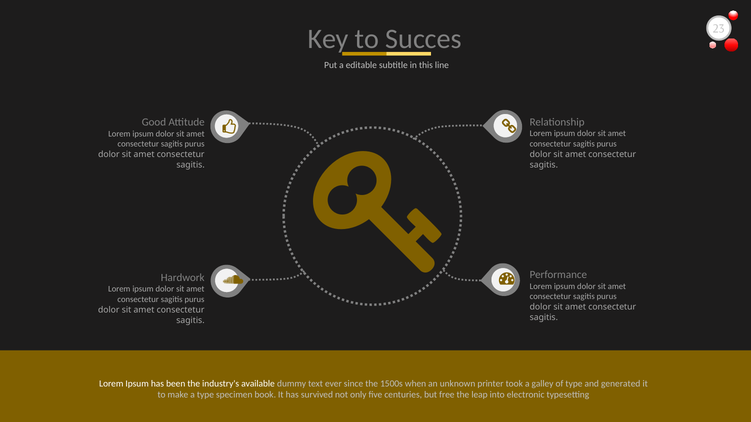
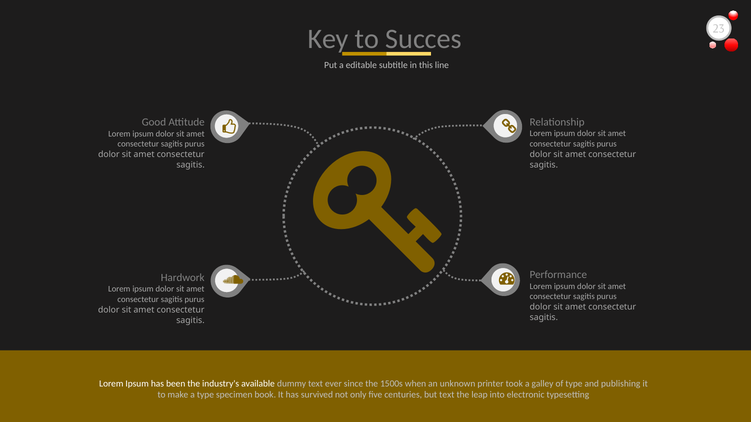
generated: generated -> publishing (621, 384)
but free: free -> text (447, 395)
